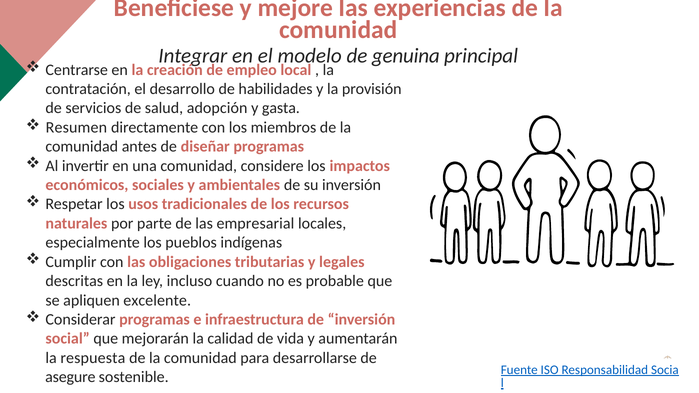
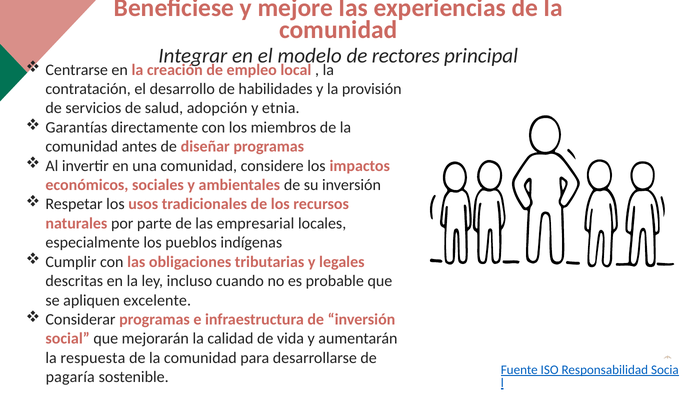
genuina: genuina -> rectores (406, 56)
gasta: gasta -> etnia (281, 108)
Resumen: Resumen -> Garantías (76, 127)
asegure: asegure -> pagaría (70, 377)
